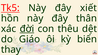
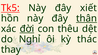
thân underline: none -> present (87, 18)
Giáo: Giáo -> Nghỉ (30, 39)
biển: biển -> thác (87, 39)
